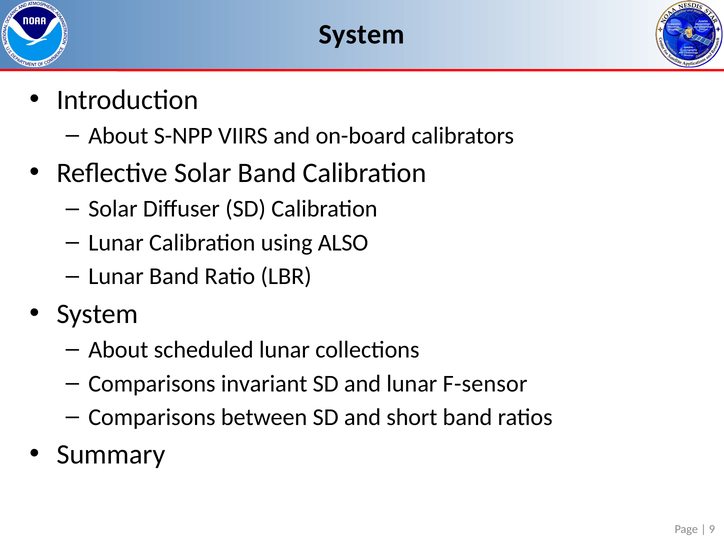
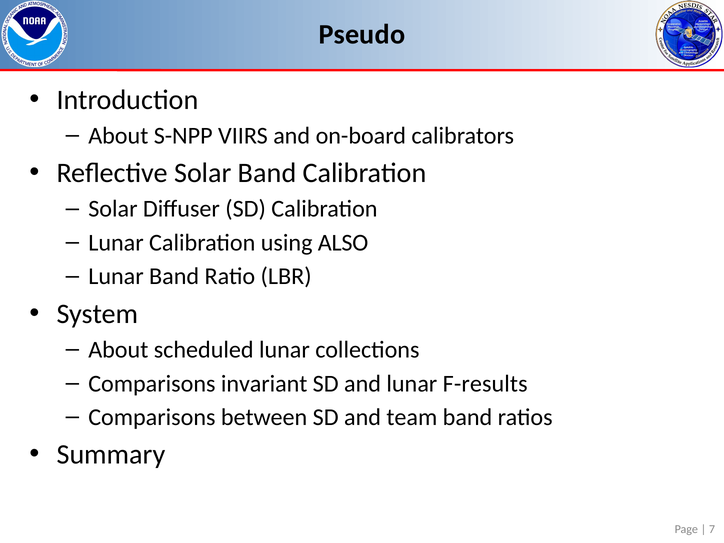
System: System -> Pseudo (362, 35)
F-sensor: F-sensor -> F-results (485, 384)
short: short -> team (412, 417)
9: 9 -> 7 (712, 529)
